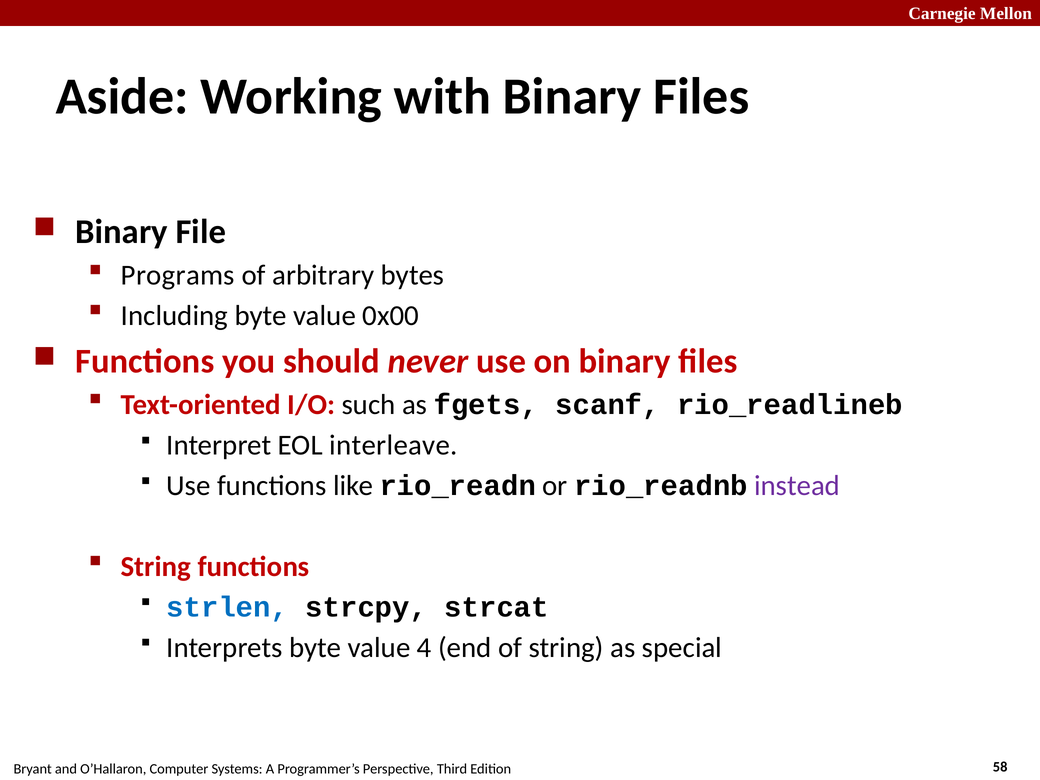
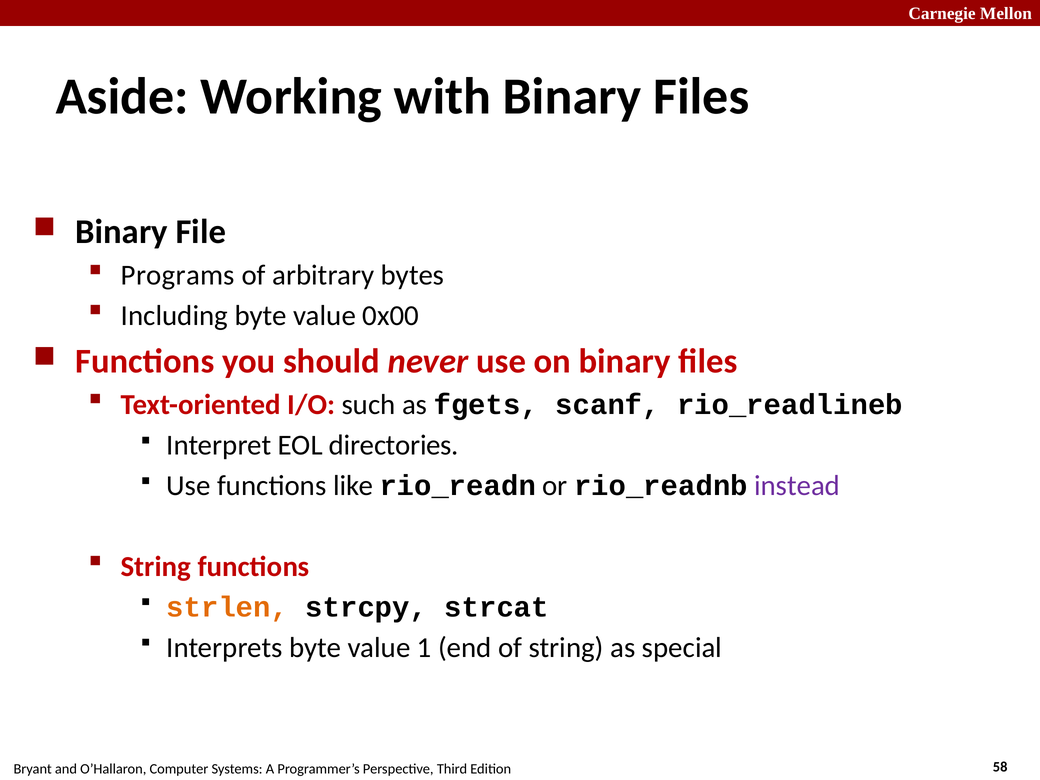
interleave: interleave -> directories (394, 445)
strlen colour: blue -> orange (227, 607)
4: 4 -> 1 (424, 648)
